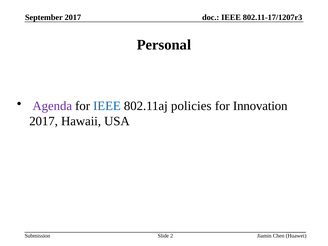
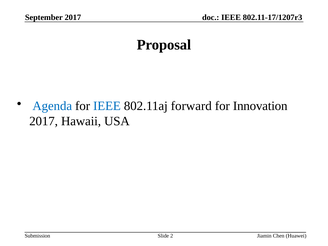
Personal: Personal -> Proposal (164, 45)
Agenda colour: purple -> blue (52, 106)
policies: policies -> forward (191, 106)
